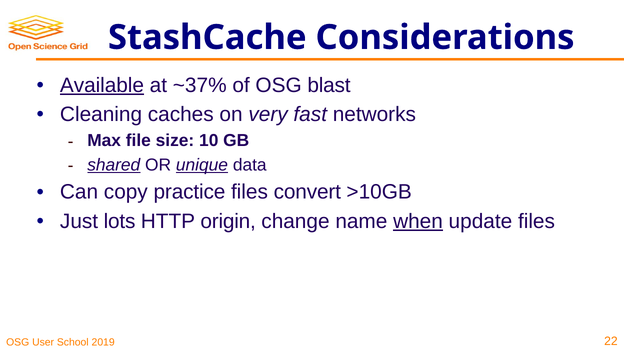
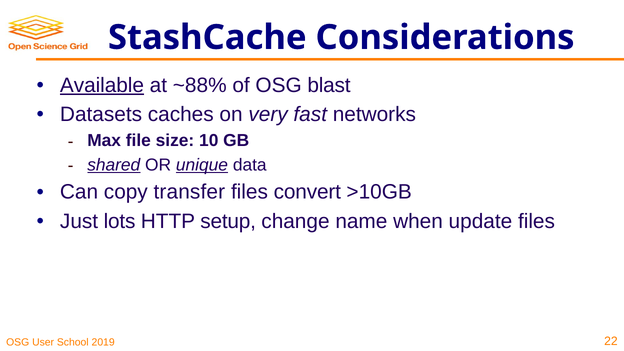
~37%: ~37% -> ~88% (200, 85)
Cleaning: Cleaning -> Datasets (101, 114)
practice: practice -> transfer (189, 192)
origin: origin -> setup (228, 221)
when underline: present -> none (418, 221)
